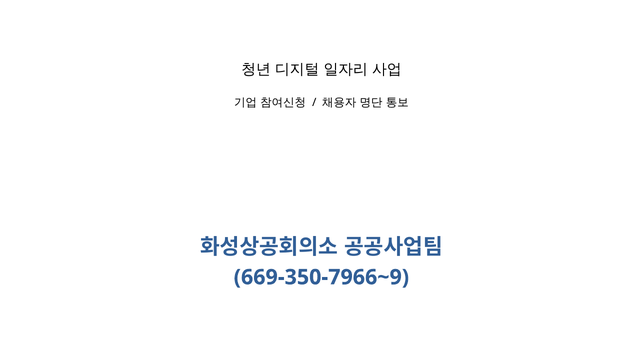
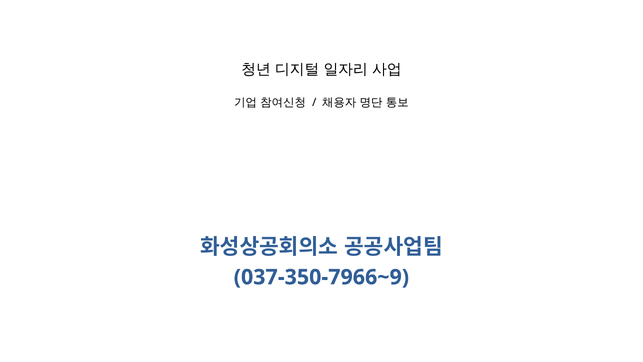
669-350-7966~9: 669-350-7966~9 -> 037-350-7966~9 (321, 277)
